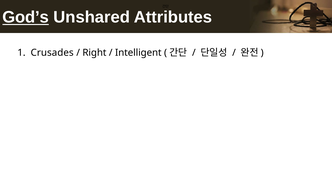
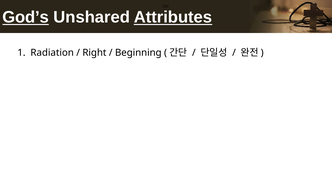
Attributes underline: none -> present (173, 17)
Crusades: Crusades -> Radiation (52, 53)
Intelligent: Intelligent -> Beginning (138, 53)
